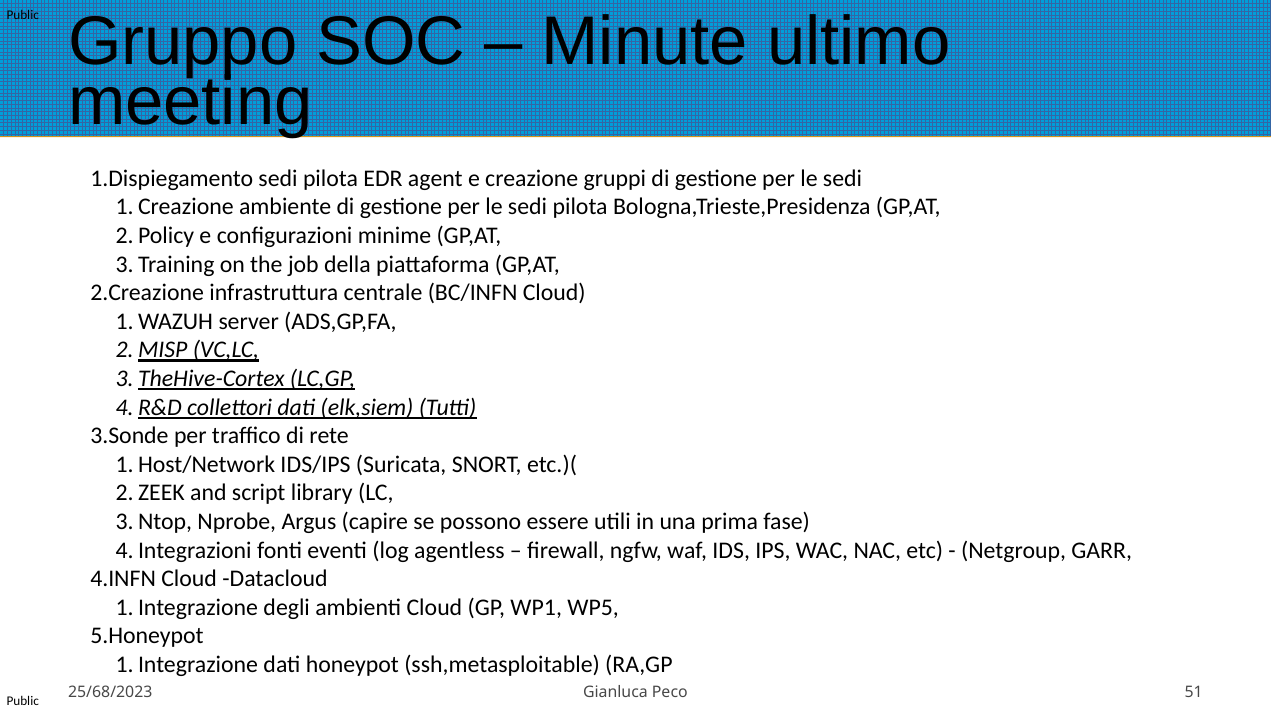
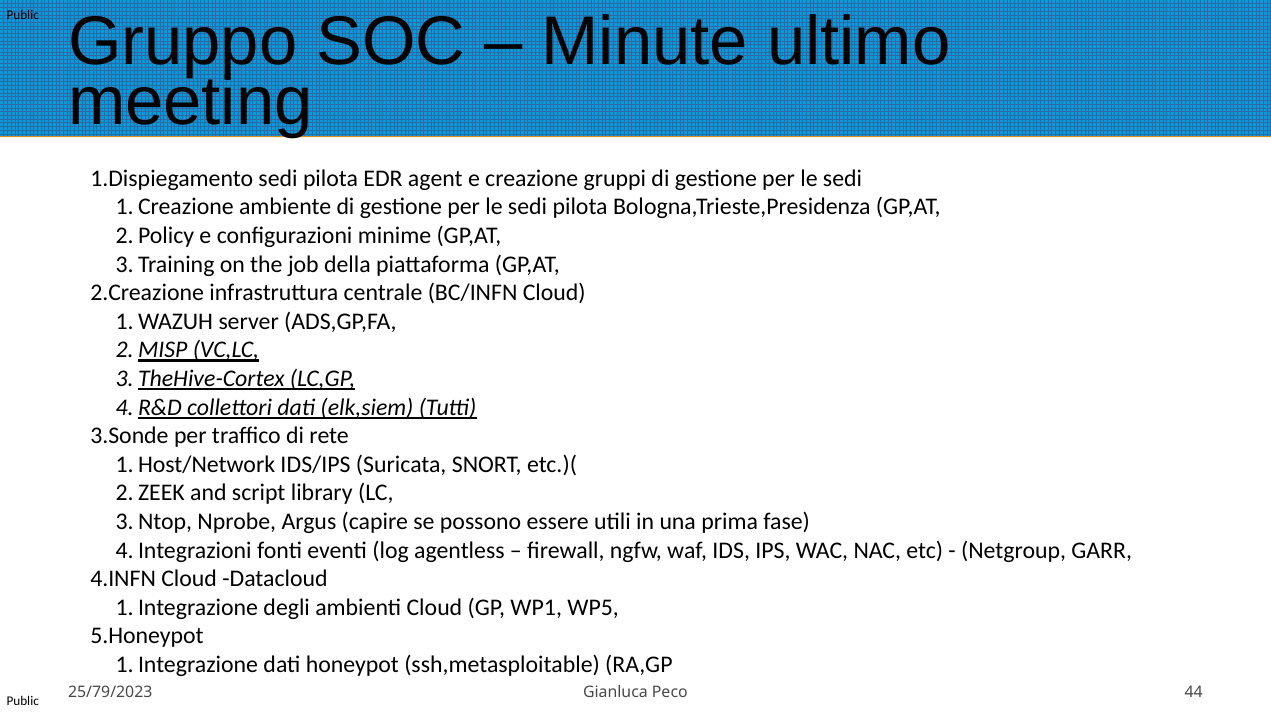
25/68/2023: 25/68/2023 -> 25/79/2023 (110, 692)
51: 51 -> 44 (1194, 692)
